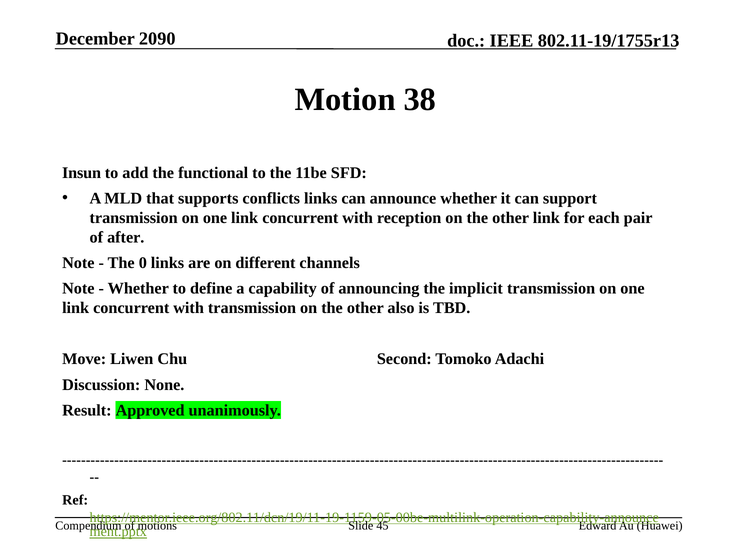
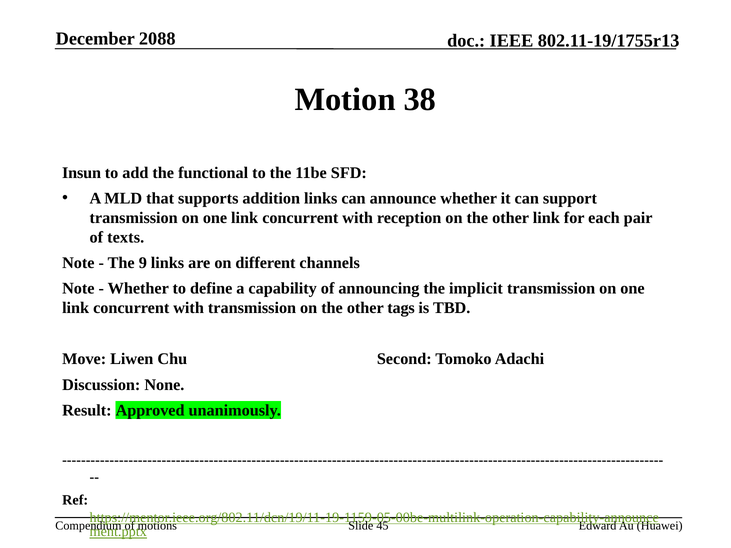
2090: 2090 -> 2088 (157, 39)
conflicts: conflicts -> addition (271, 199)
after: after -> texts (126, 237)
0: 0 -> 9 (143, 263)
also: also -> tags (401, 308)
